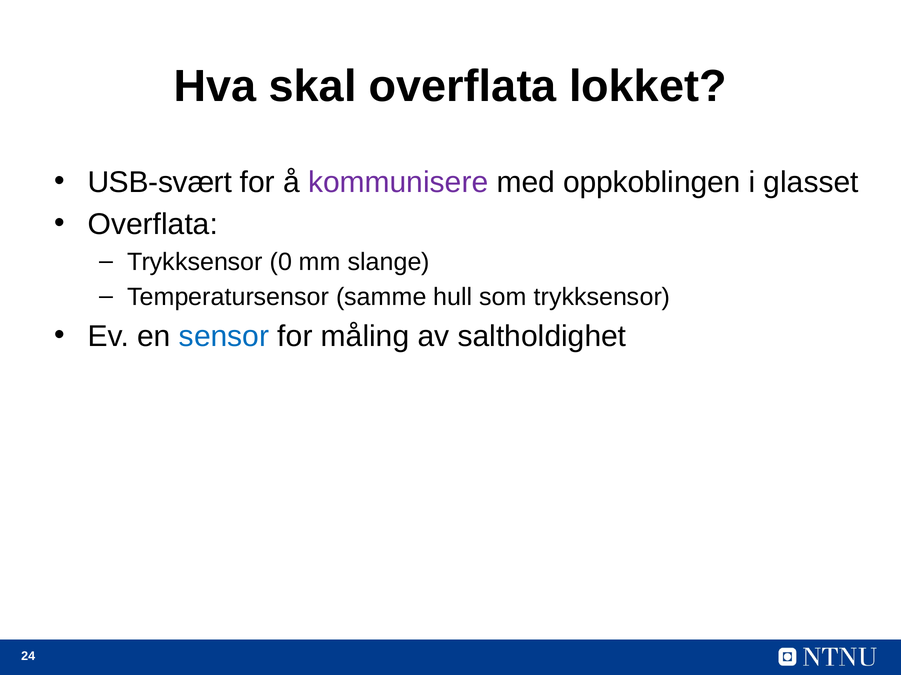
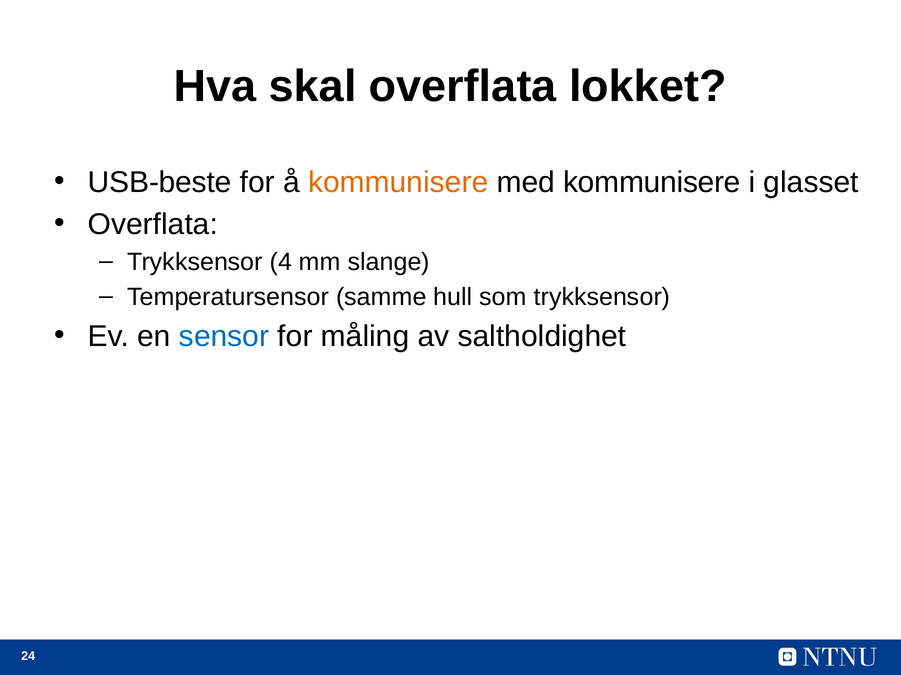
USB-svært: USB-svært -> USB-beste (160, 182)
kommunisere colour: purple -> orange (398, 182)
med oppkoblingen: oppkoblingen -> kommunisere (652, 182)
0: 0 -> 4 (281, 262)
